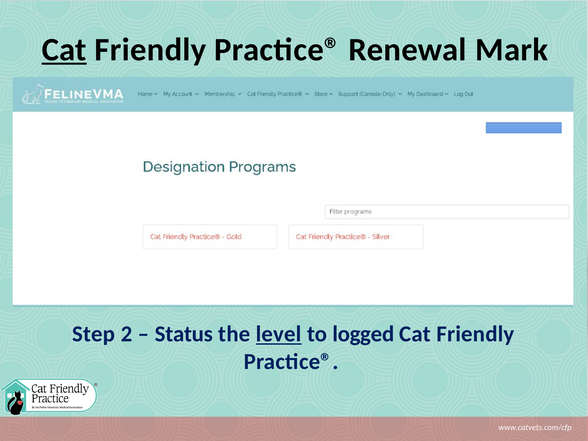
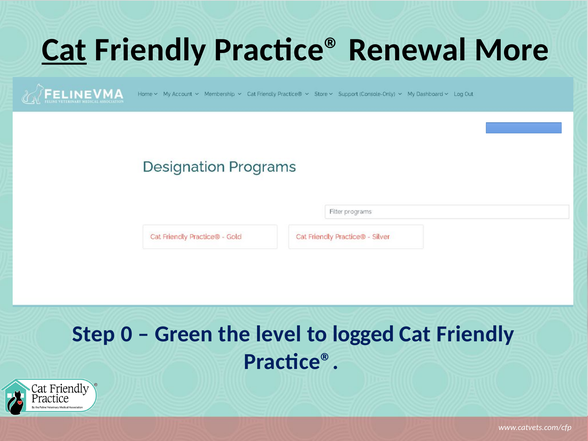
Mark: Mark -> More (512, 50)
2: 2 -> 0 (126, 334)
Status: Status -> Green (184, 334)
level underline: present -> none (279, 334)
